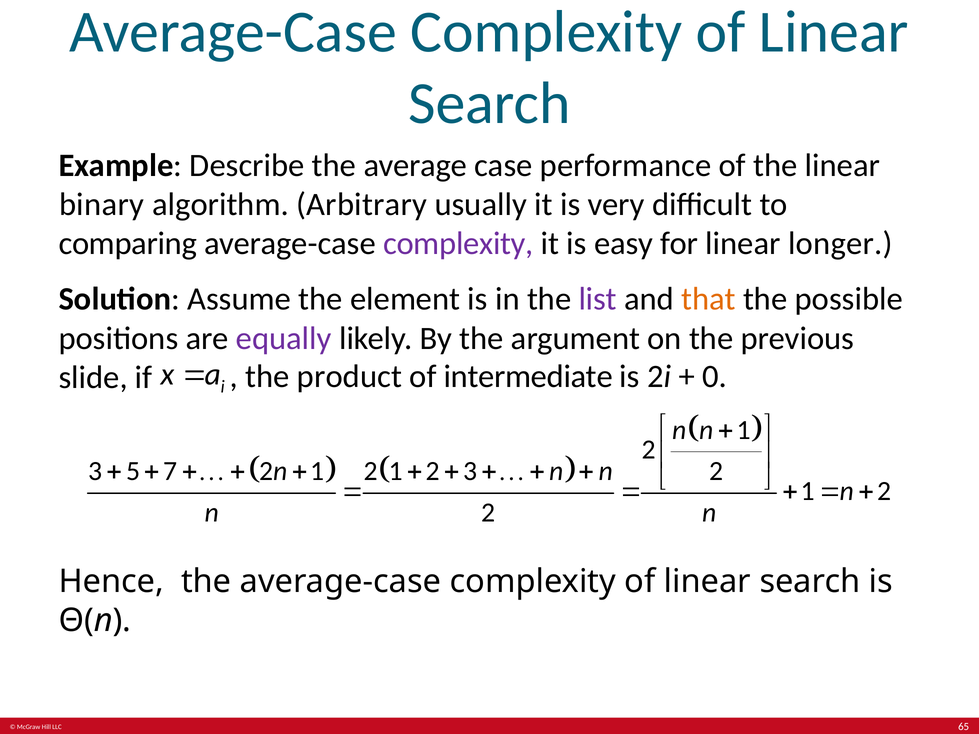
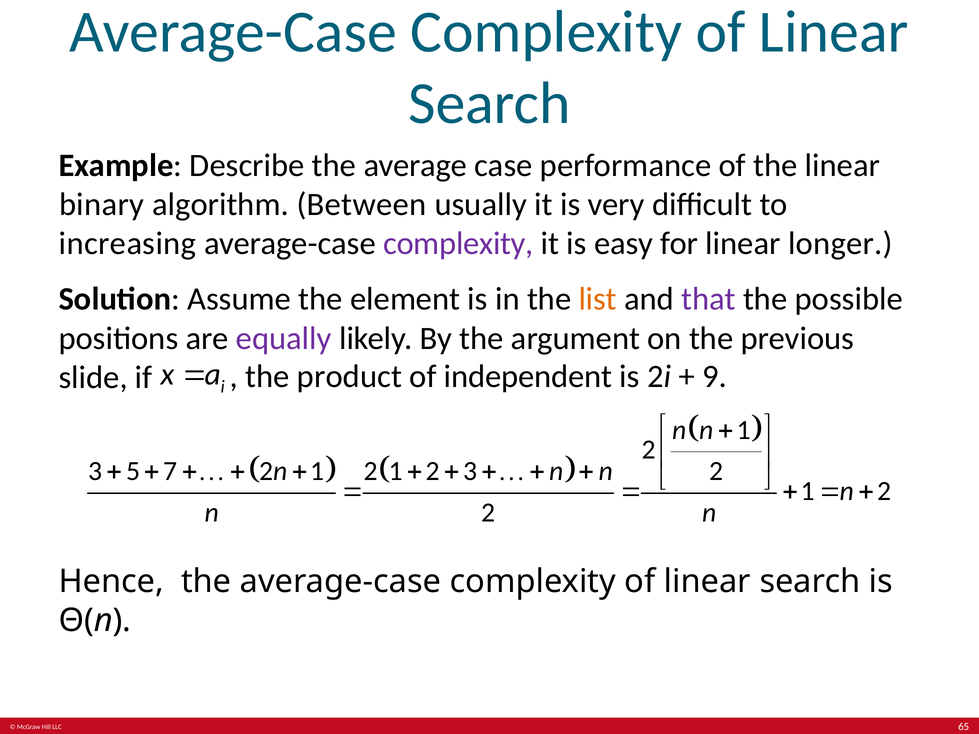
Arbitrary: Arbitrary -> Between (362, 205)
comparing: comparing -> increasing (128, 244)
list colour: purple -> orange (598, 299)
that colour: orange -> purple (709, 299)
intermediate: intermediate -> independent (528, 377)
0: 0 -> 9 (715, 377)
